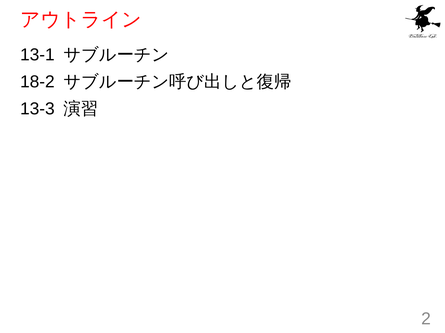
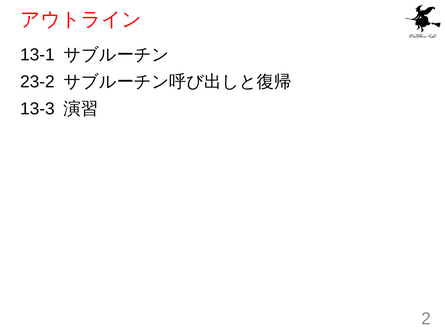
18-2: 18-2 -> 23-2 (37, 82)
